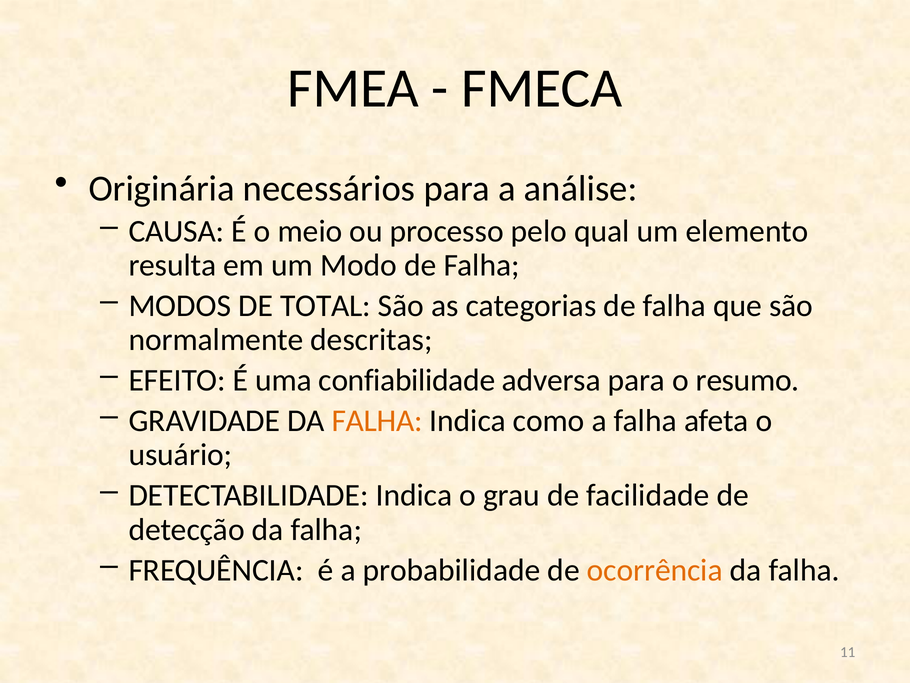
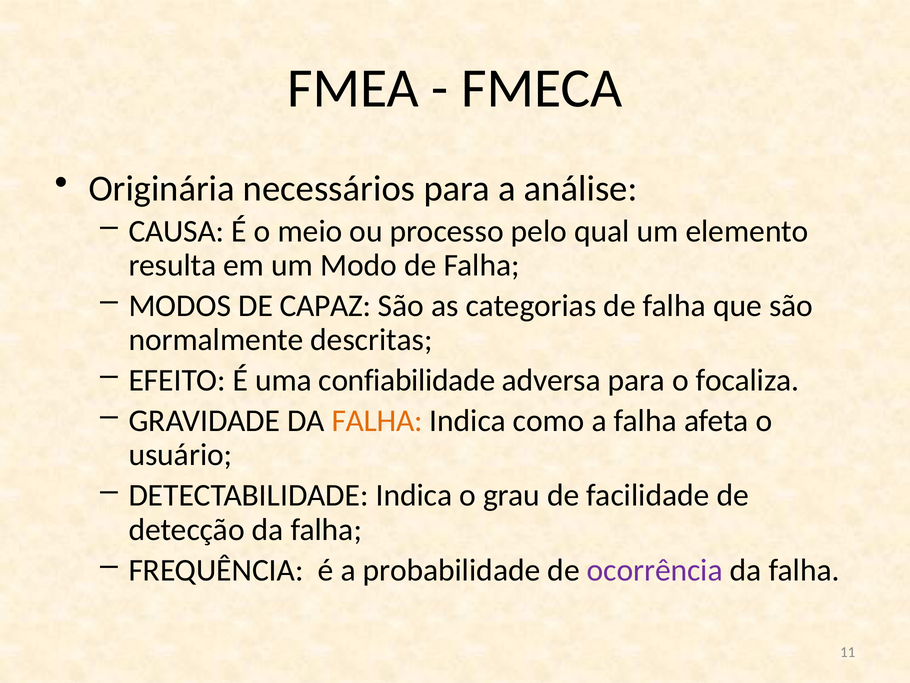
TOTAL: TOTAL -> CAPAZ (326, 306)
resumo: resumo -> focaliza (748, 380)
ocorrência colour: orange -> purple (655, 570)
